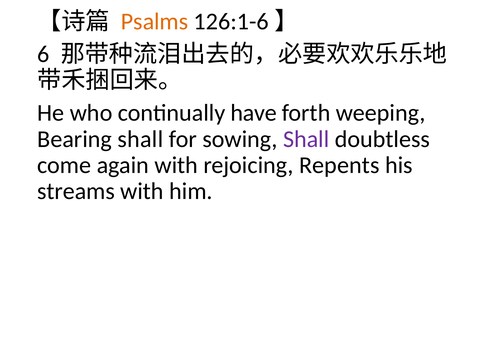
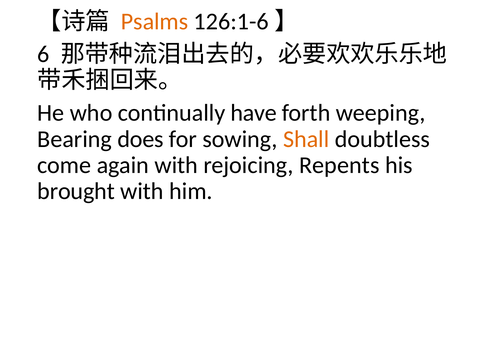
Bearing shall: shall -> does (141, 139)
Shall colour: purple -> orange (306, 139)
streams: streams -> brought (76, 191)
